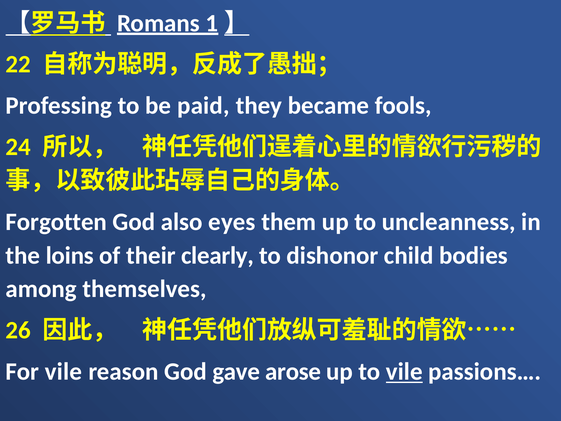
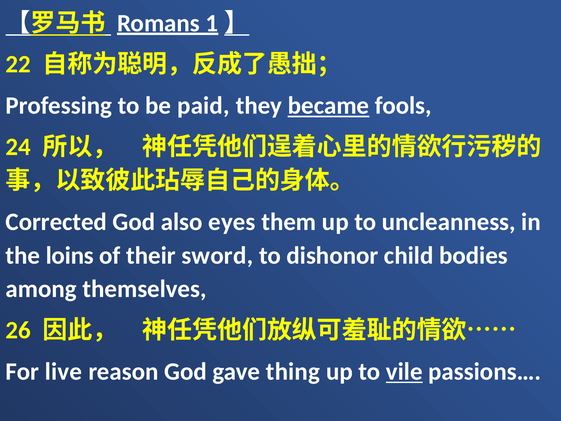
became underline: none -> present (329, 106)
Forgotten: Forgotten -> Corrected (56, 222)
clearly: clearly -> sword (217, 255)
For vile: vile -> live (64, 371)
arose: arose -> thing (293, 371)
